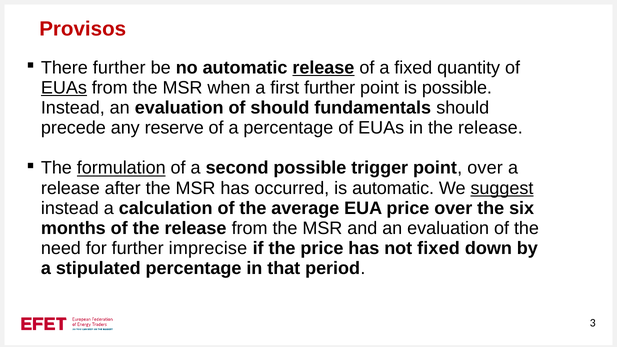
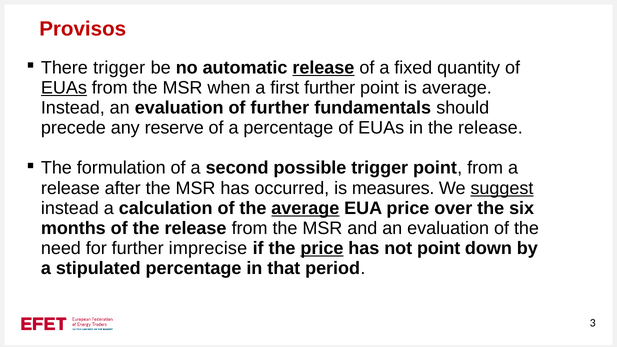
There further: further -> trigger (119, 68)
is possible: possible -> average (457, 88)
of should: should -> further (280, 108)
formulation underline: present -> none (121, 168)
point over: over -> from (485, 168)
is automatic: automatic -> measures (393, 188)
average underline: none -> present (305, 208)
price underline: none -> present (322, 248)
not fixed: fixed -> point (439, 248)
